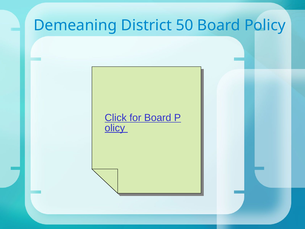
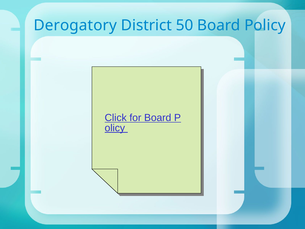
Demeaning: Demeaning -> Derogatory (75, 25)
